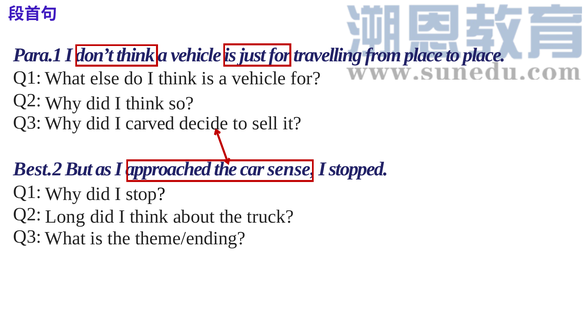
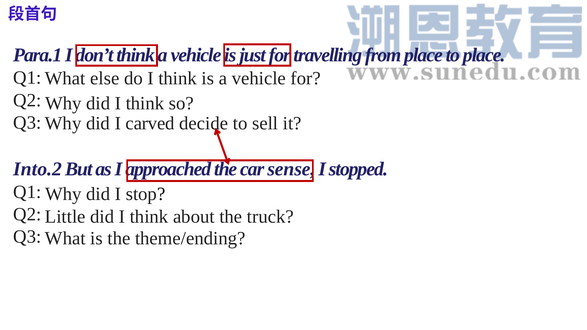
Best.2: Best.2 -> Into.2 (38, 169)
Long: Long -> Little (65, 217)
